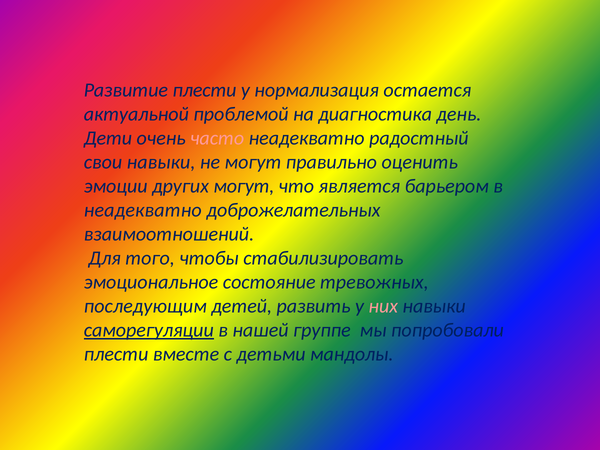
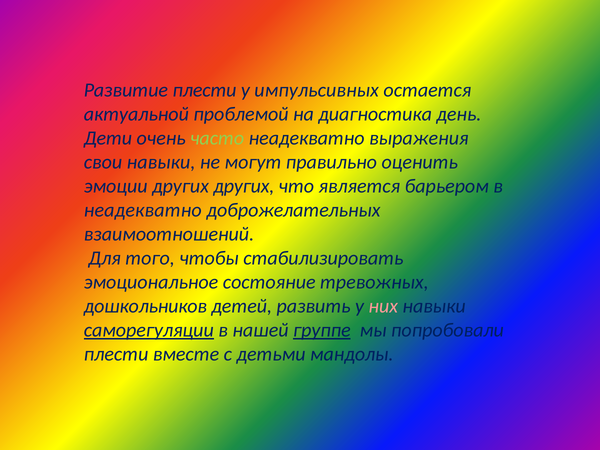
нормализация: нормализация -> импульсивных (317, 90)
часто colour: pink -> light green (217, 138)
радостный: радостный -> выражения (419, 138)
других могут: могут -> других (244, 186)
последующим: последующим -> дошкольников (145, 306)
группе underline: none -> present (322, 330)
